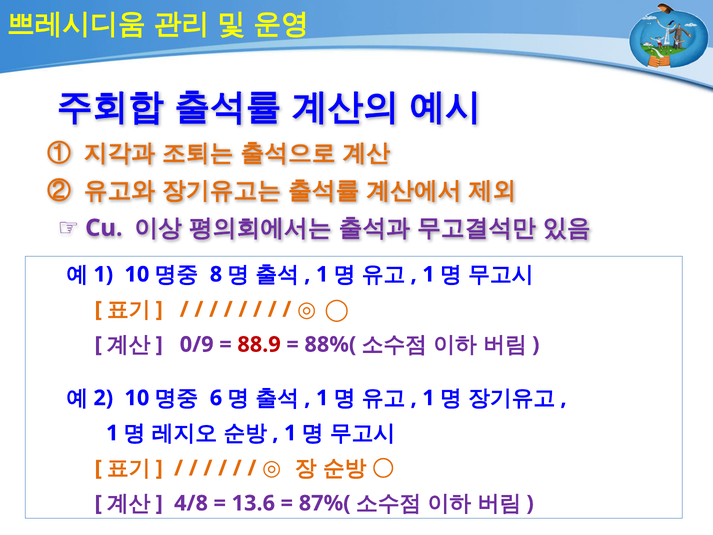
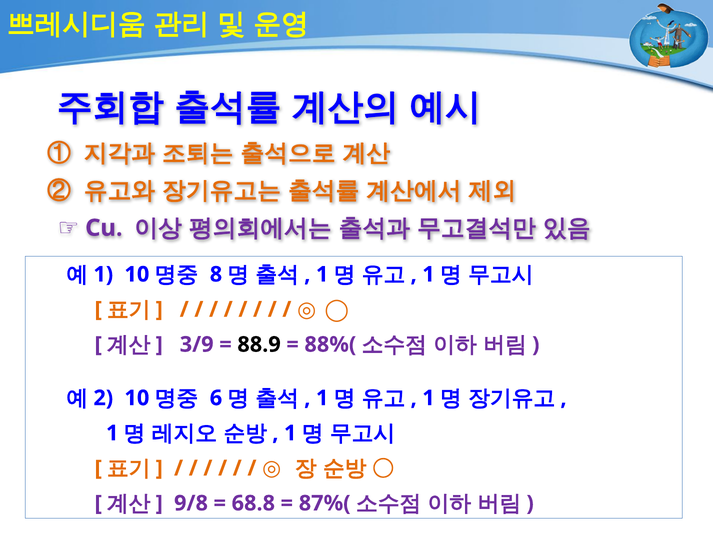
0/9: 0/9 -> 3/9 (197, 344)
88.9 colour: red -> black (259, 344)
4/8: 4/8 -> 9/8 (191, 503)
13.6: 13.6 -> 68.8 (253, 503)
